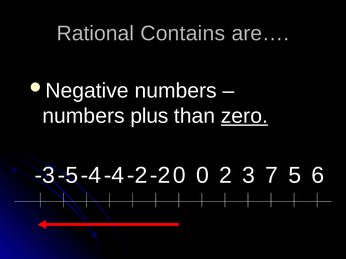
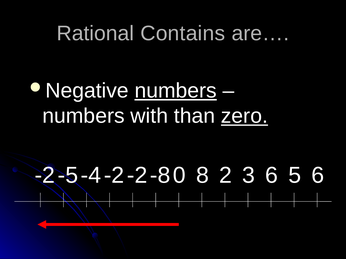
numbers underline: none -> present (176, 91)
plus: plus -> with (149, 116)
-3: -3 -> -2 (45, 176)
-4: -4 -> -2 (114, 176)
-2: -2 -> -8 (160, 176)
0 0: 0 -> 8 (202, 176)
3 7: 7 -> 6 (272, 176)
